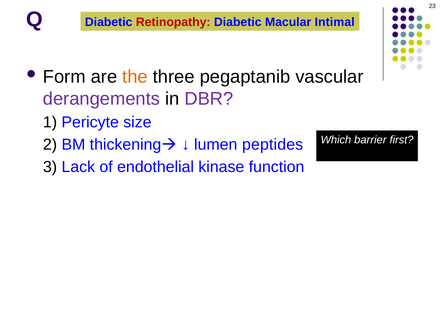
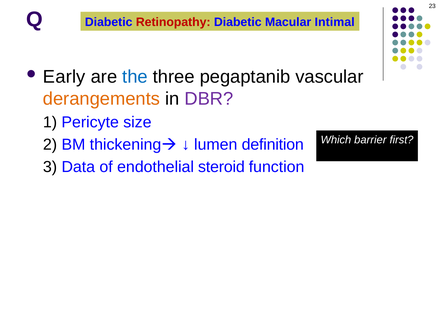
Form: Form -> Early (64, 77)
the colour: orange -> blue (135, 77)
derangements colour: purple -> orange (101, 99)
peptides: peptides -> definition (273, 145)
Lack: Lack -> Data (78, 167)
kinase: kinase -> steroid (221, 167)
